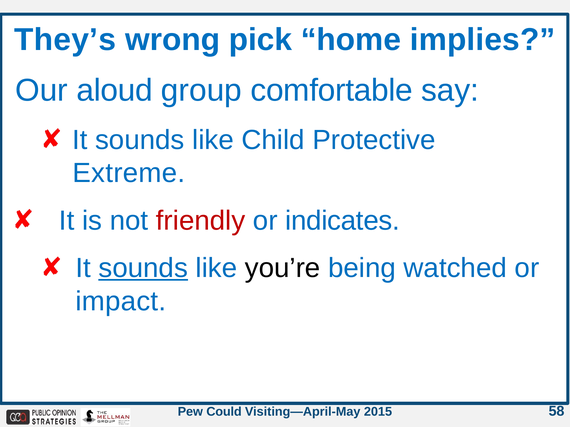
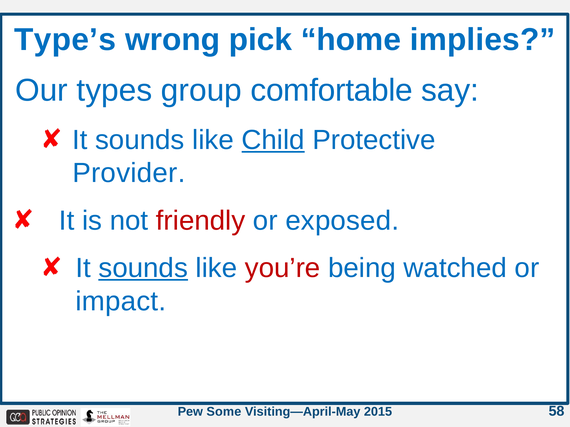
They’s: They’s -> Type’s (65, 40)
aloud: aloud -> types (114, 90)
Child underline: none -> present (273, 140)
Extreme: Extreme -> Provider (129, 173)
indicates: indicates -> exposed (342, 221)
you’re colour: black -> red (283, 268)
Could: Could -> Some (224, 412)
